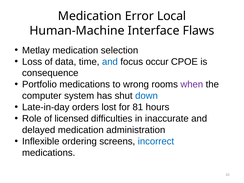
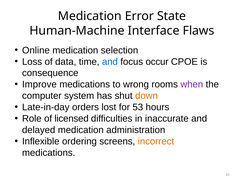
Local: Local -> State (172, 16)
Metlay: Metlay -> Online (36, 50)
Portfolio: Portfolio -> Improve (39, 84)
down colour: blue -> orange (147, 96)
81: 81 -> 53 (138, 107)
incorrect colour: blue -> orange (156, 141)
